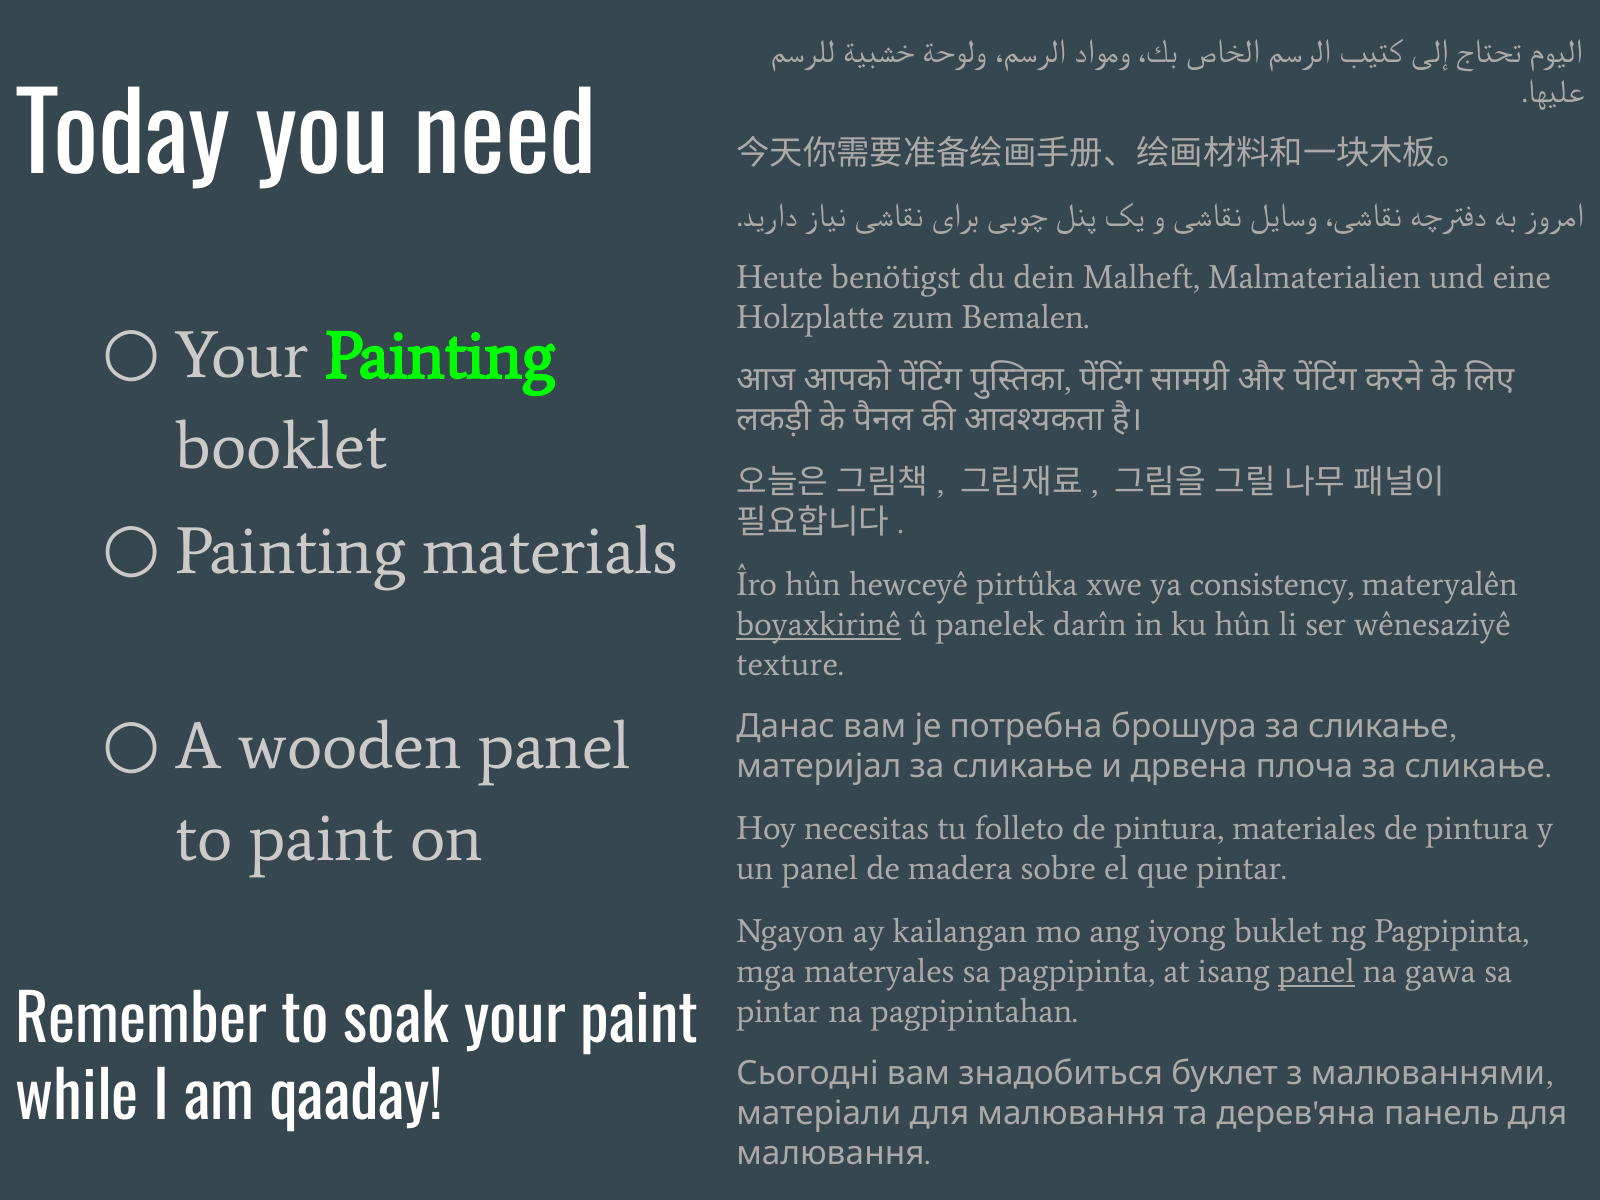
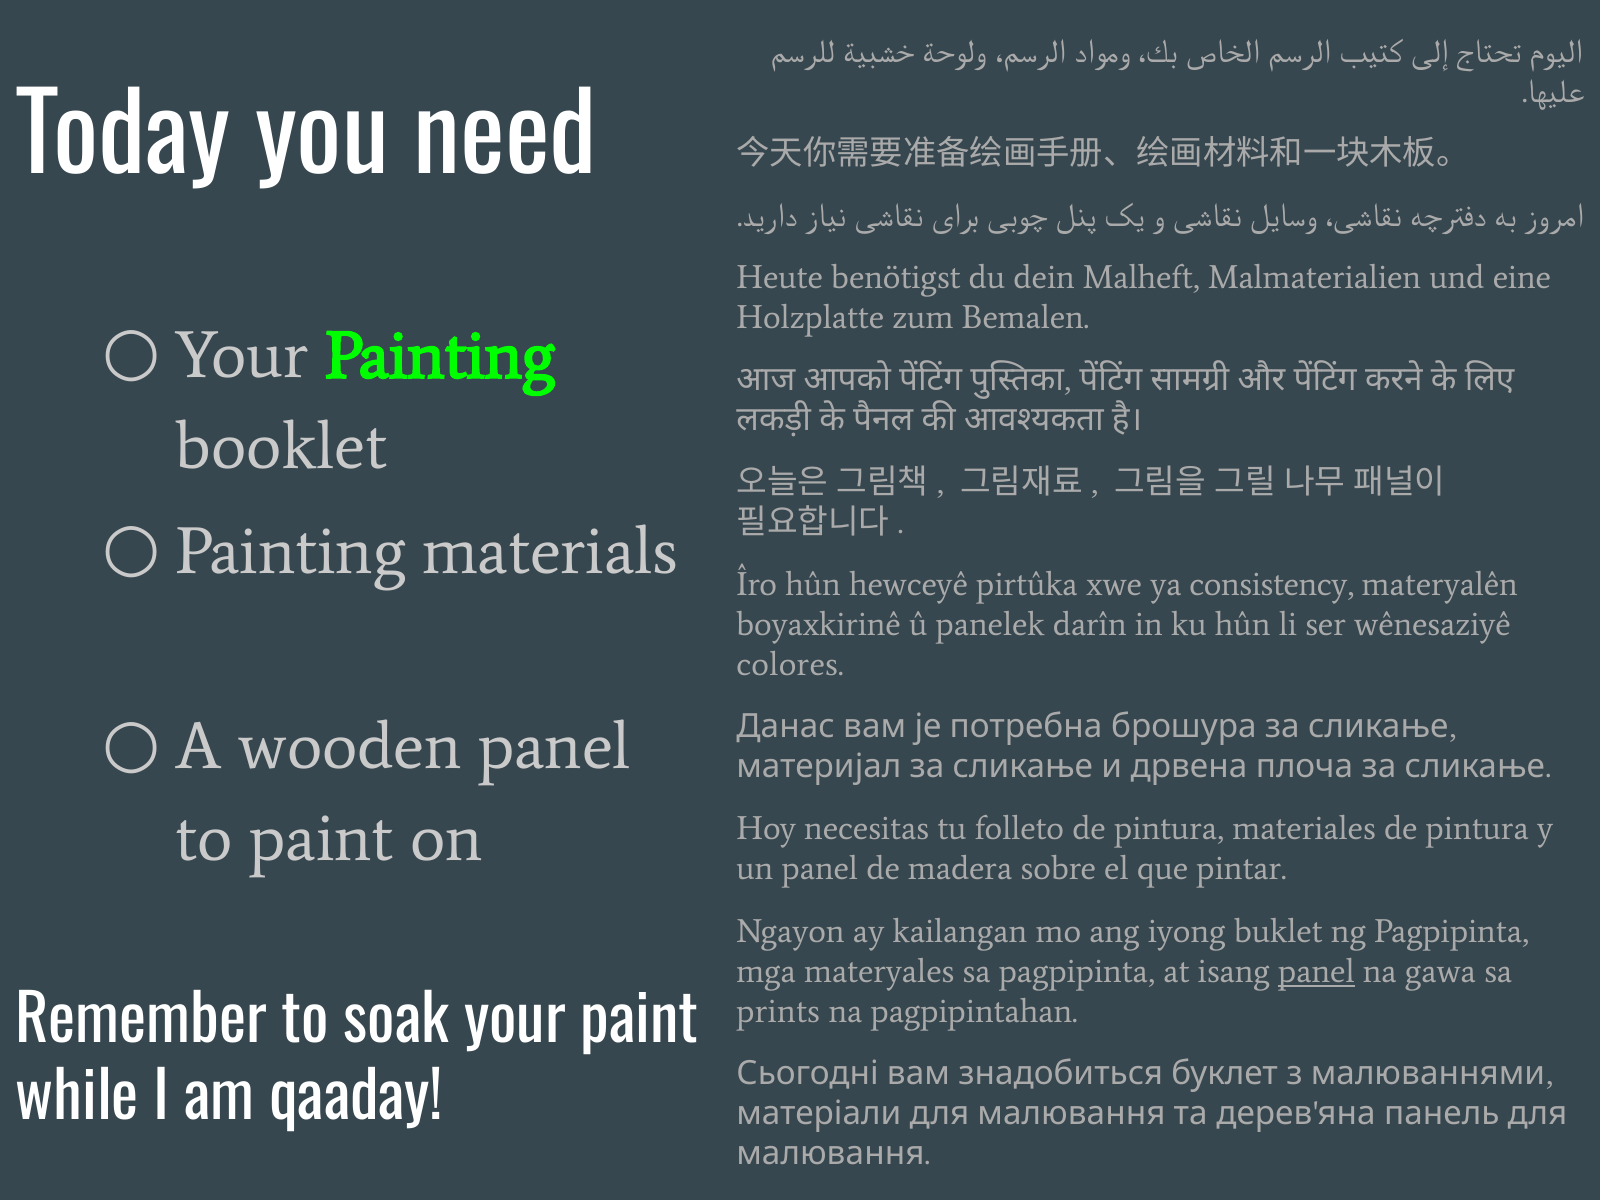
boyaxkirinê underline: present -> none (819, 624)
texture: texture -> colores (790, 664)
pintar: pintar -> prints (778, 1011)
